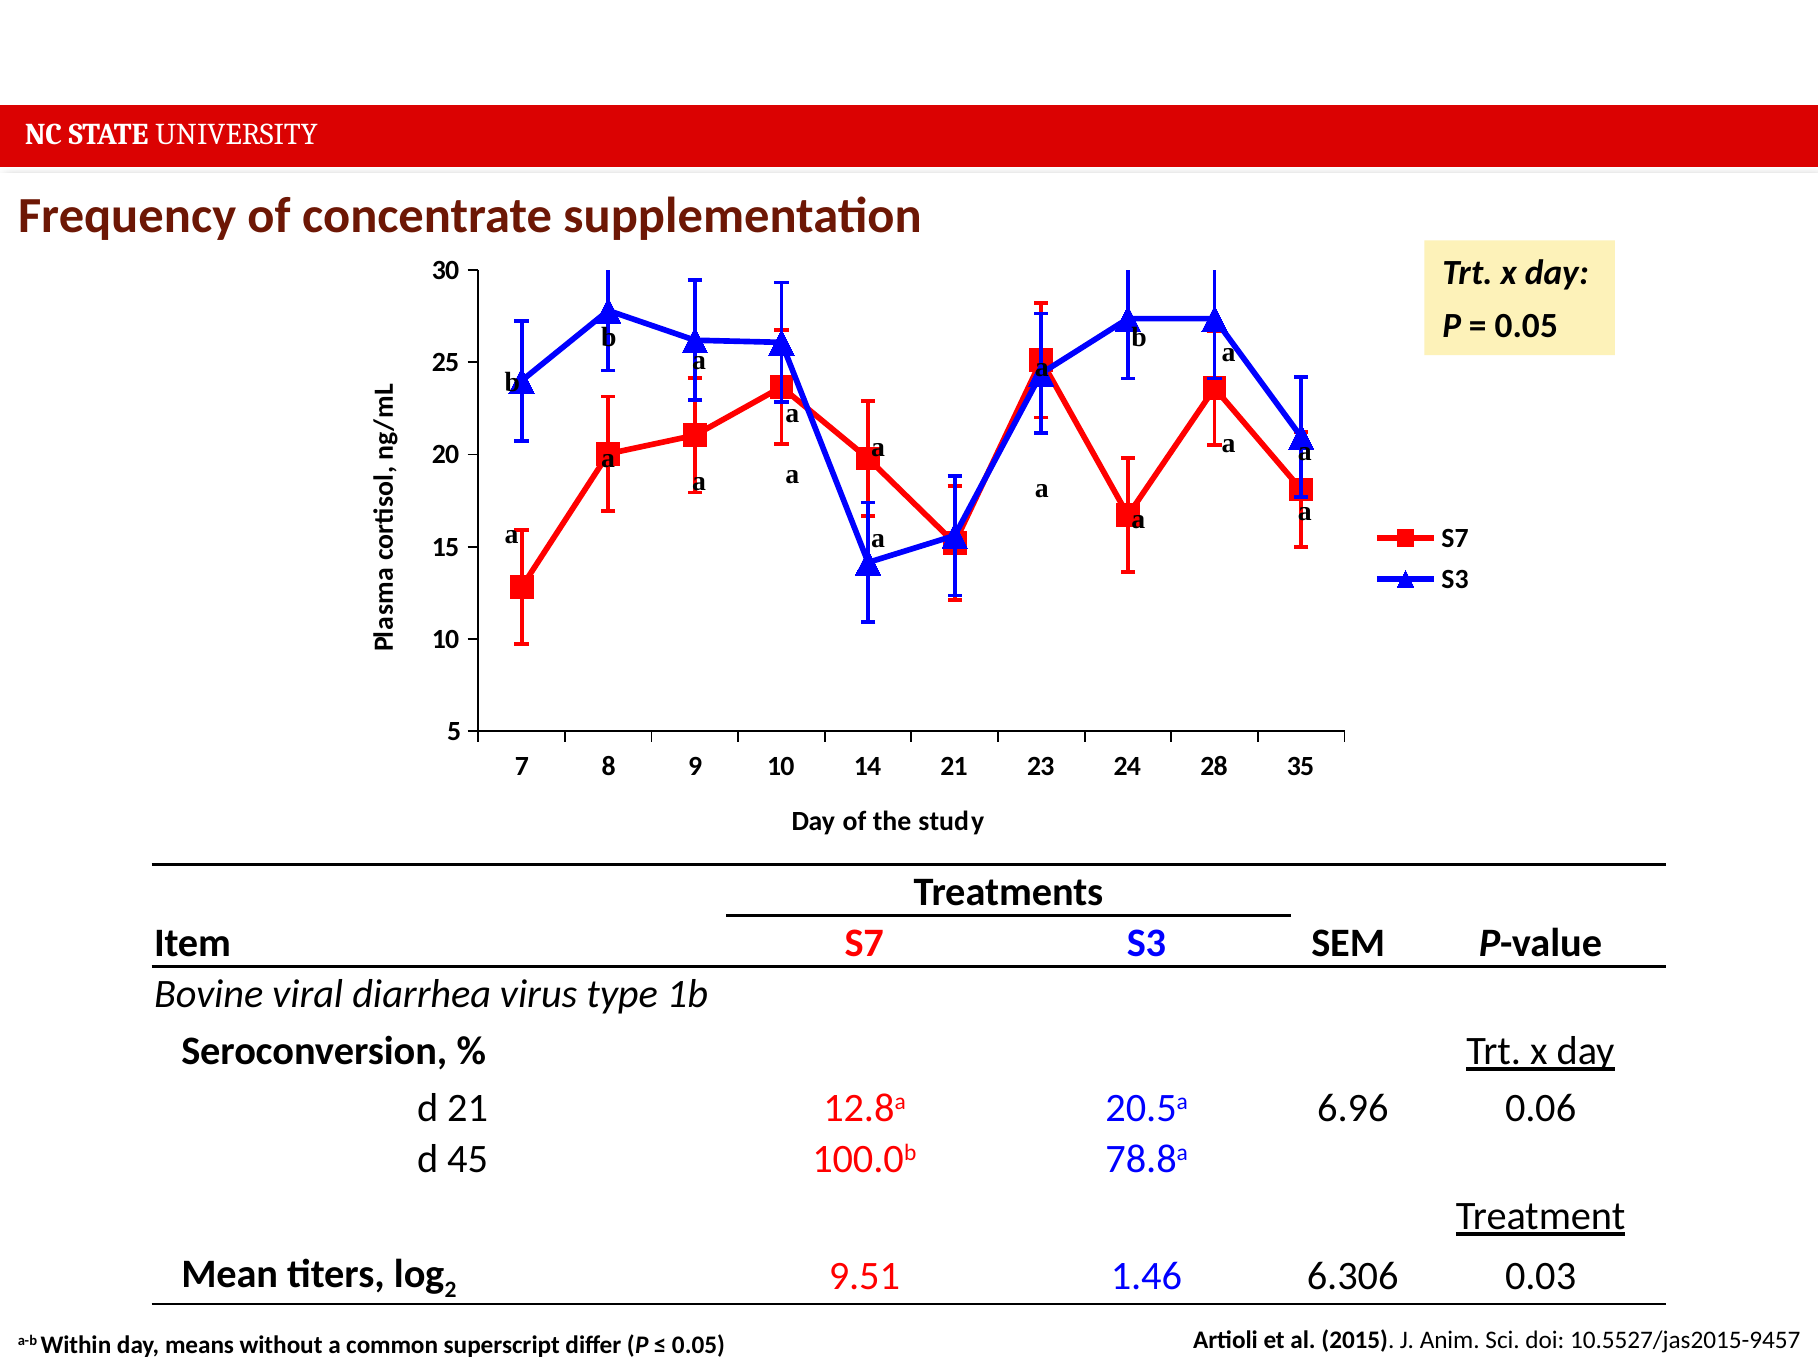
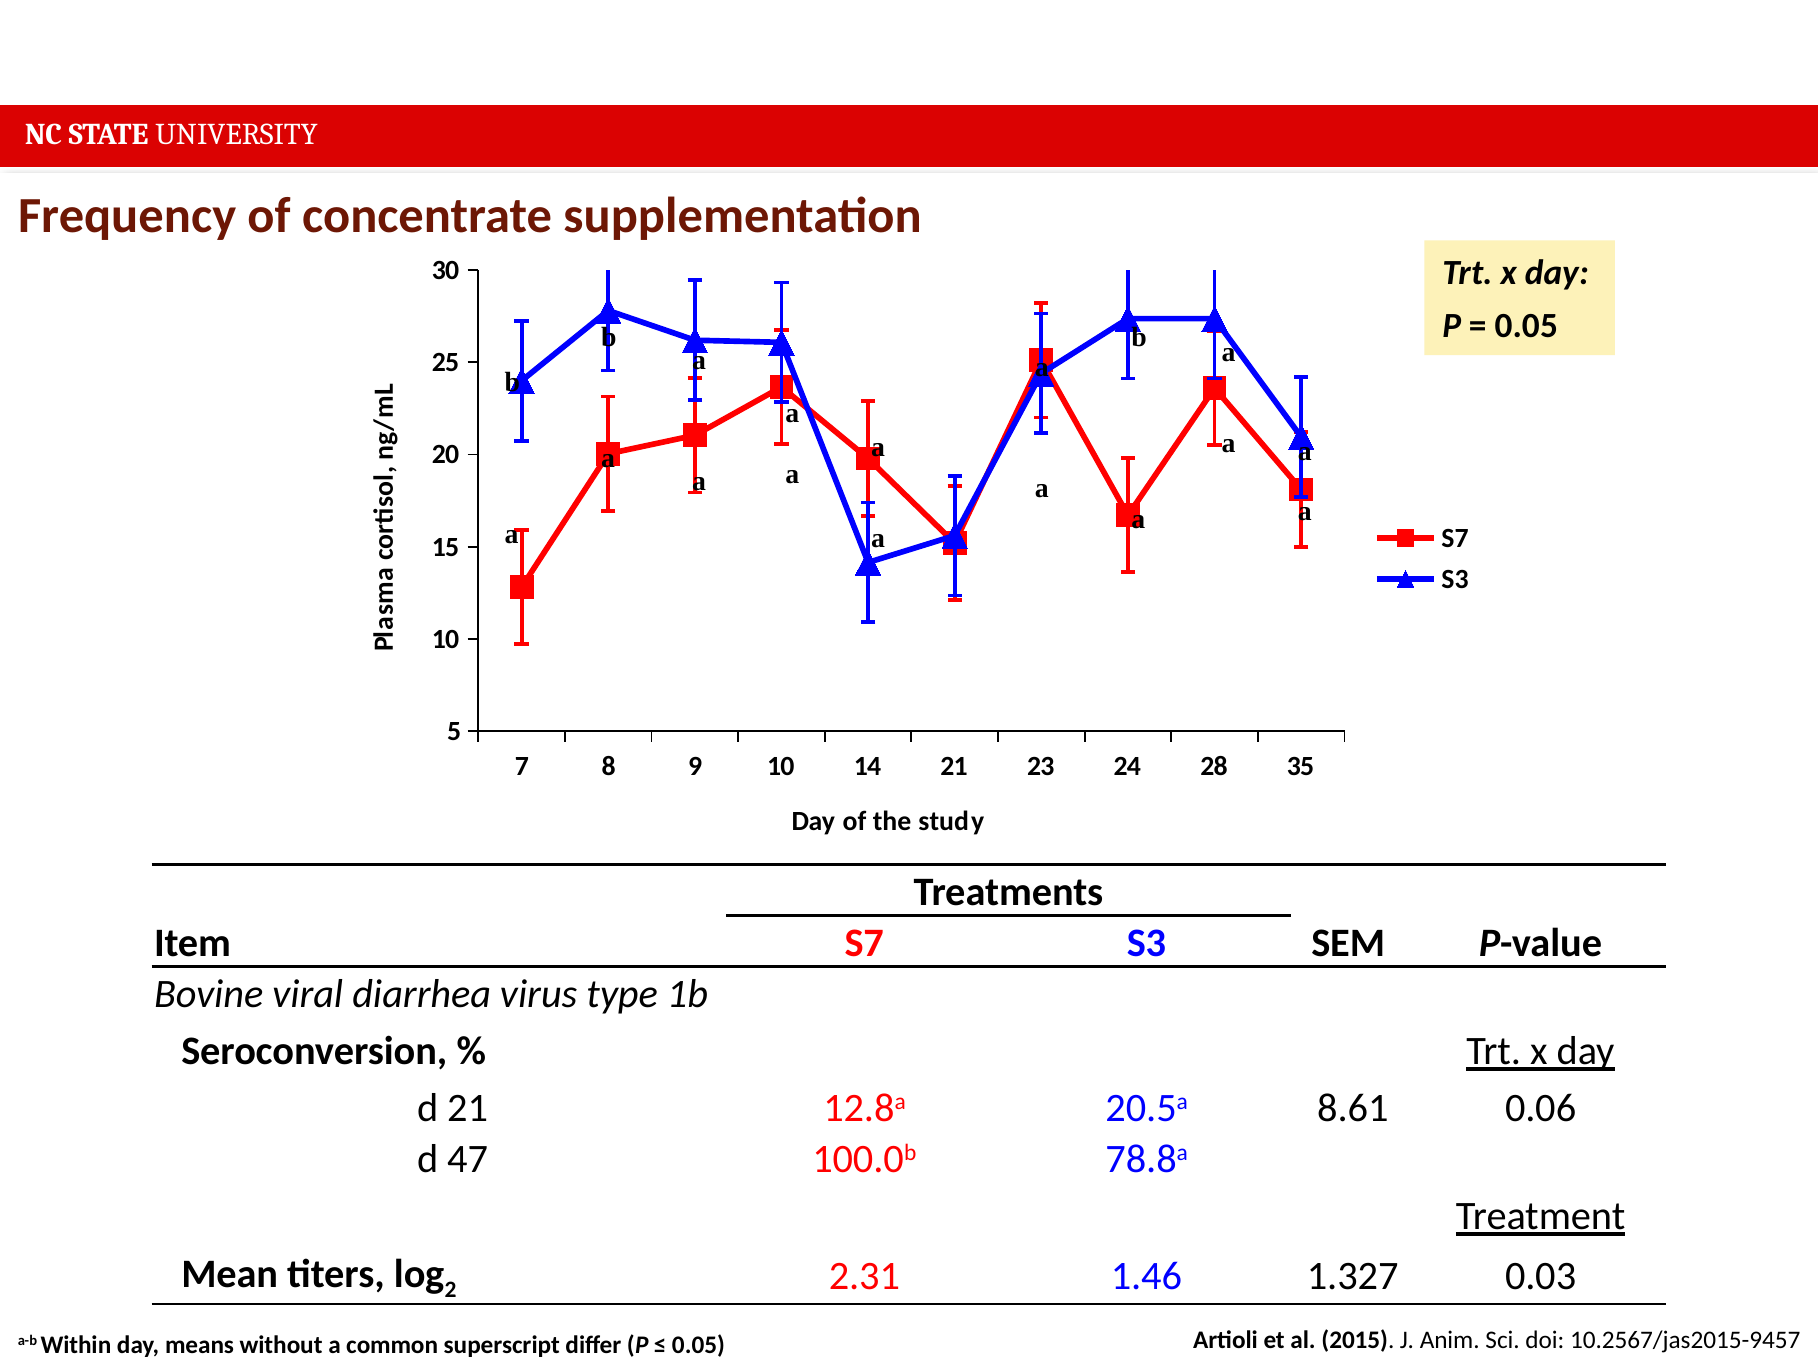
6.96: 6.96 -> 8.61 (1353, 1109)
45: 45 -> 47 (468, 1160)
9.51: 9.51 -> 2.31 (864, 1277)
6.306: 6.306 -> 1.327 (1353, 1277)
10.5527/jas2015-9457: 10.5527/jas2015-9457 -> 10.2567/jas2015-9457 (1685, 1340)
